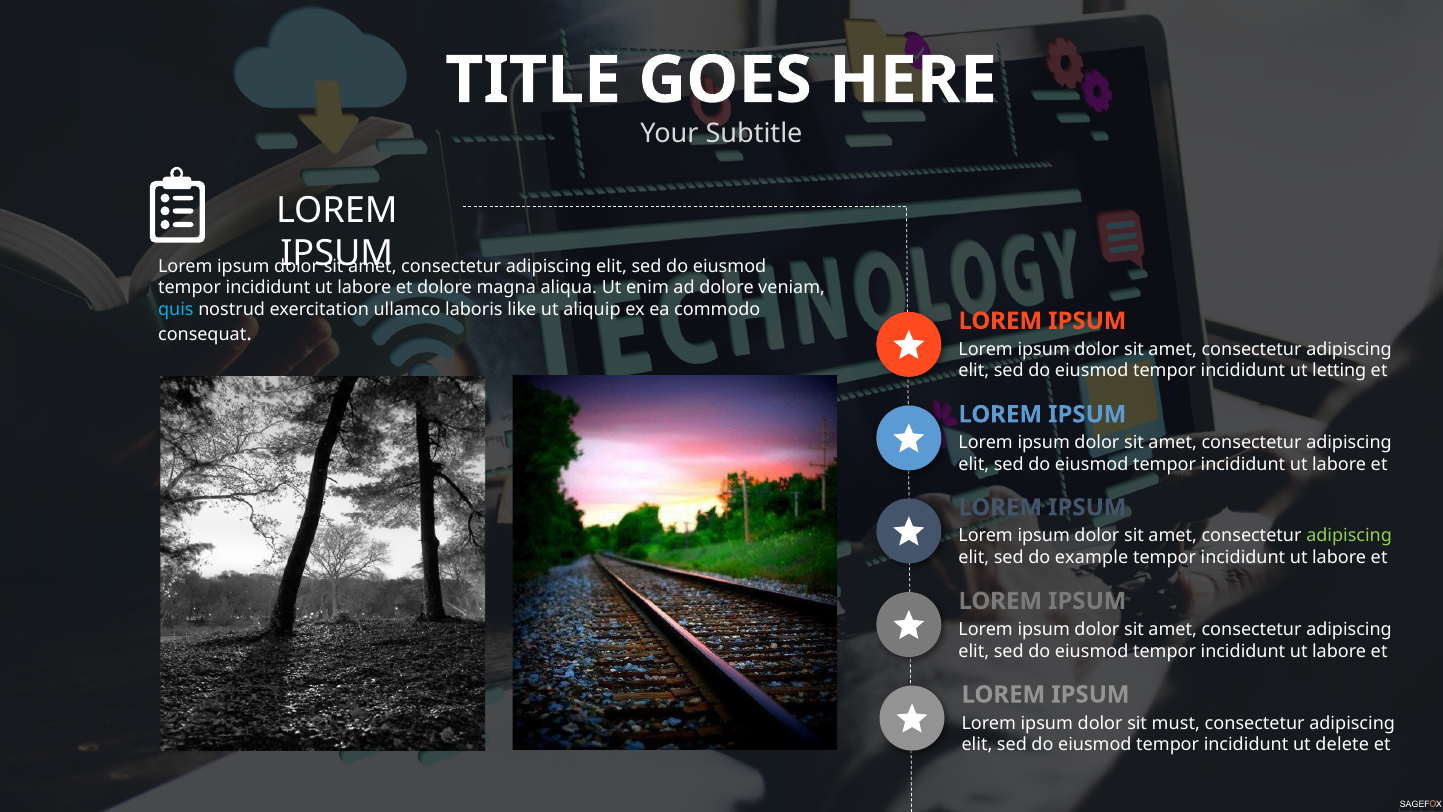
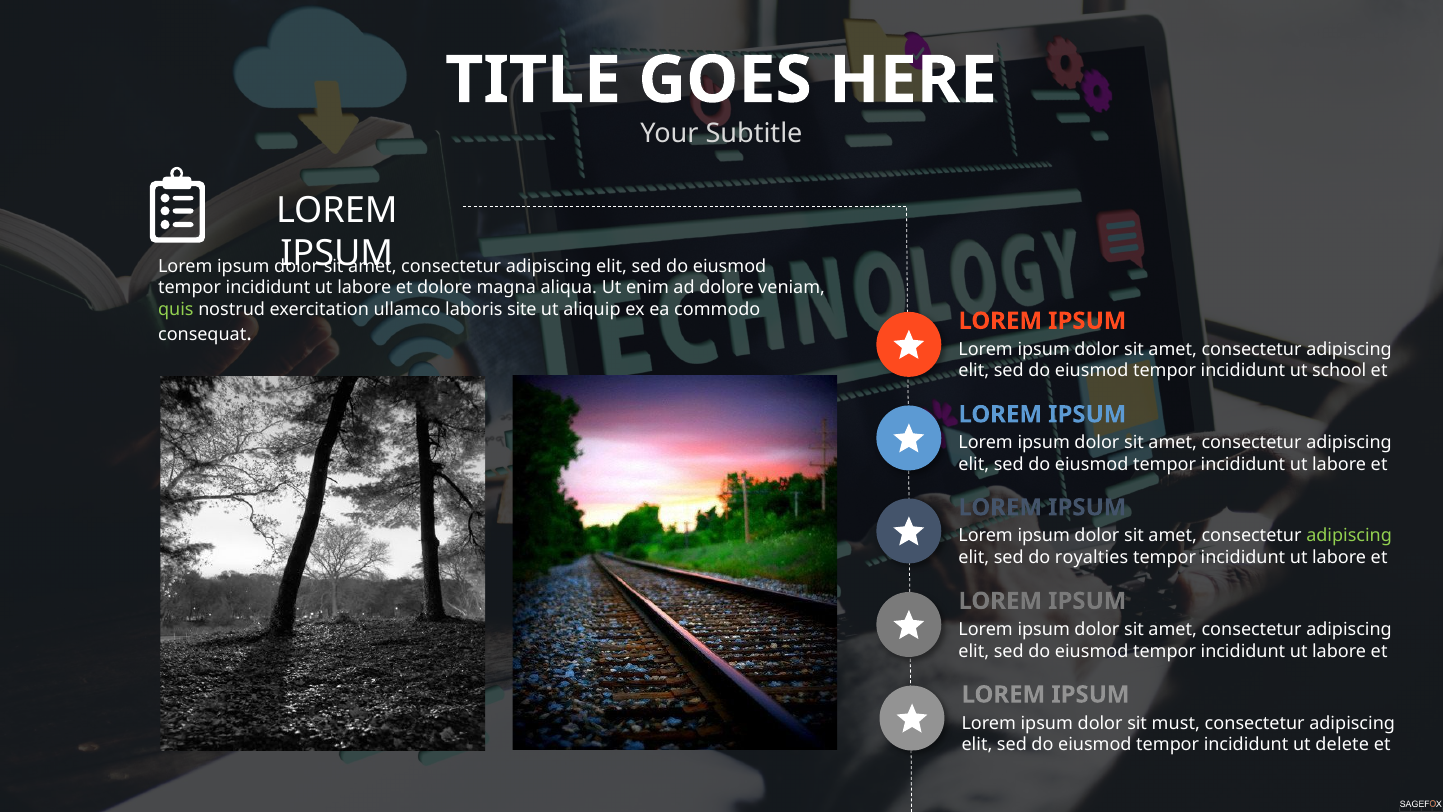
quis colour: light blue -> light green (176, 310)
like: like -> site (522, 310)
letting: letting -> school (1339, 371)
example: example -> royalties (1092, 557)
